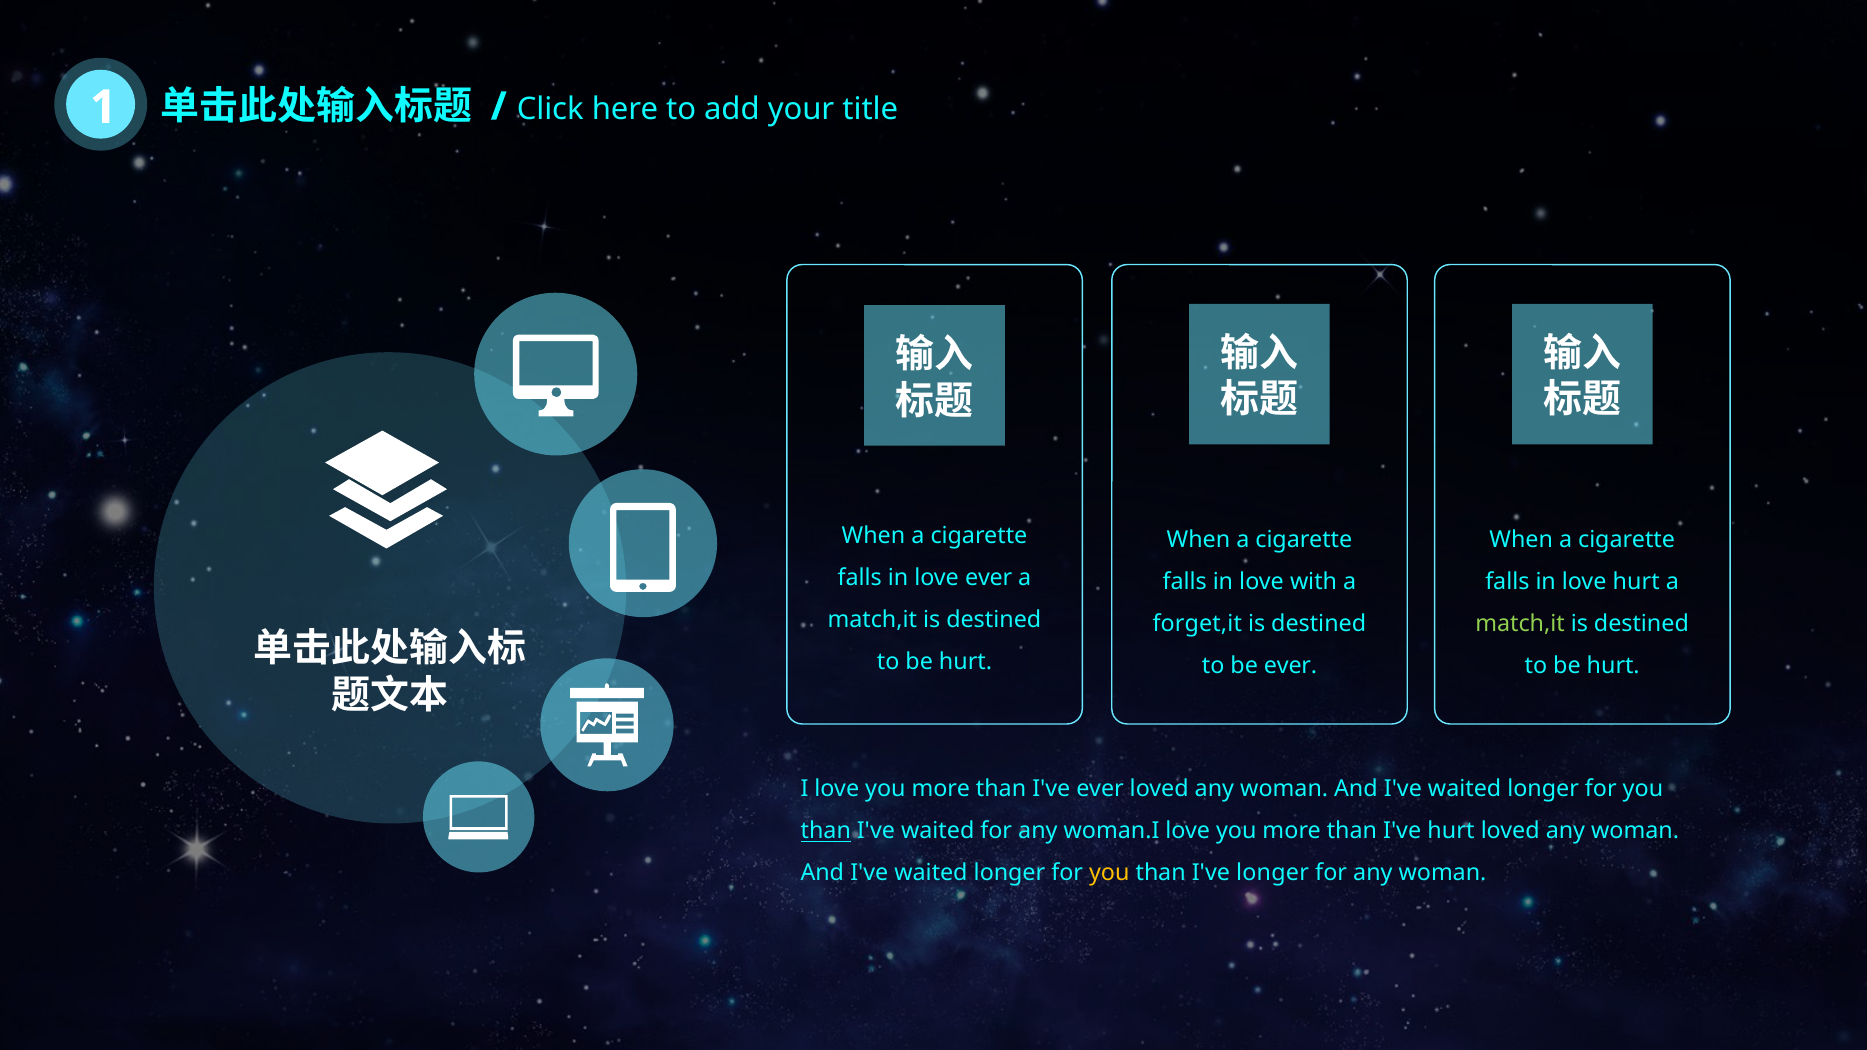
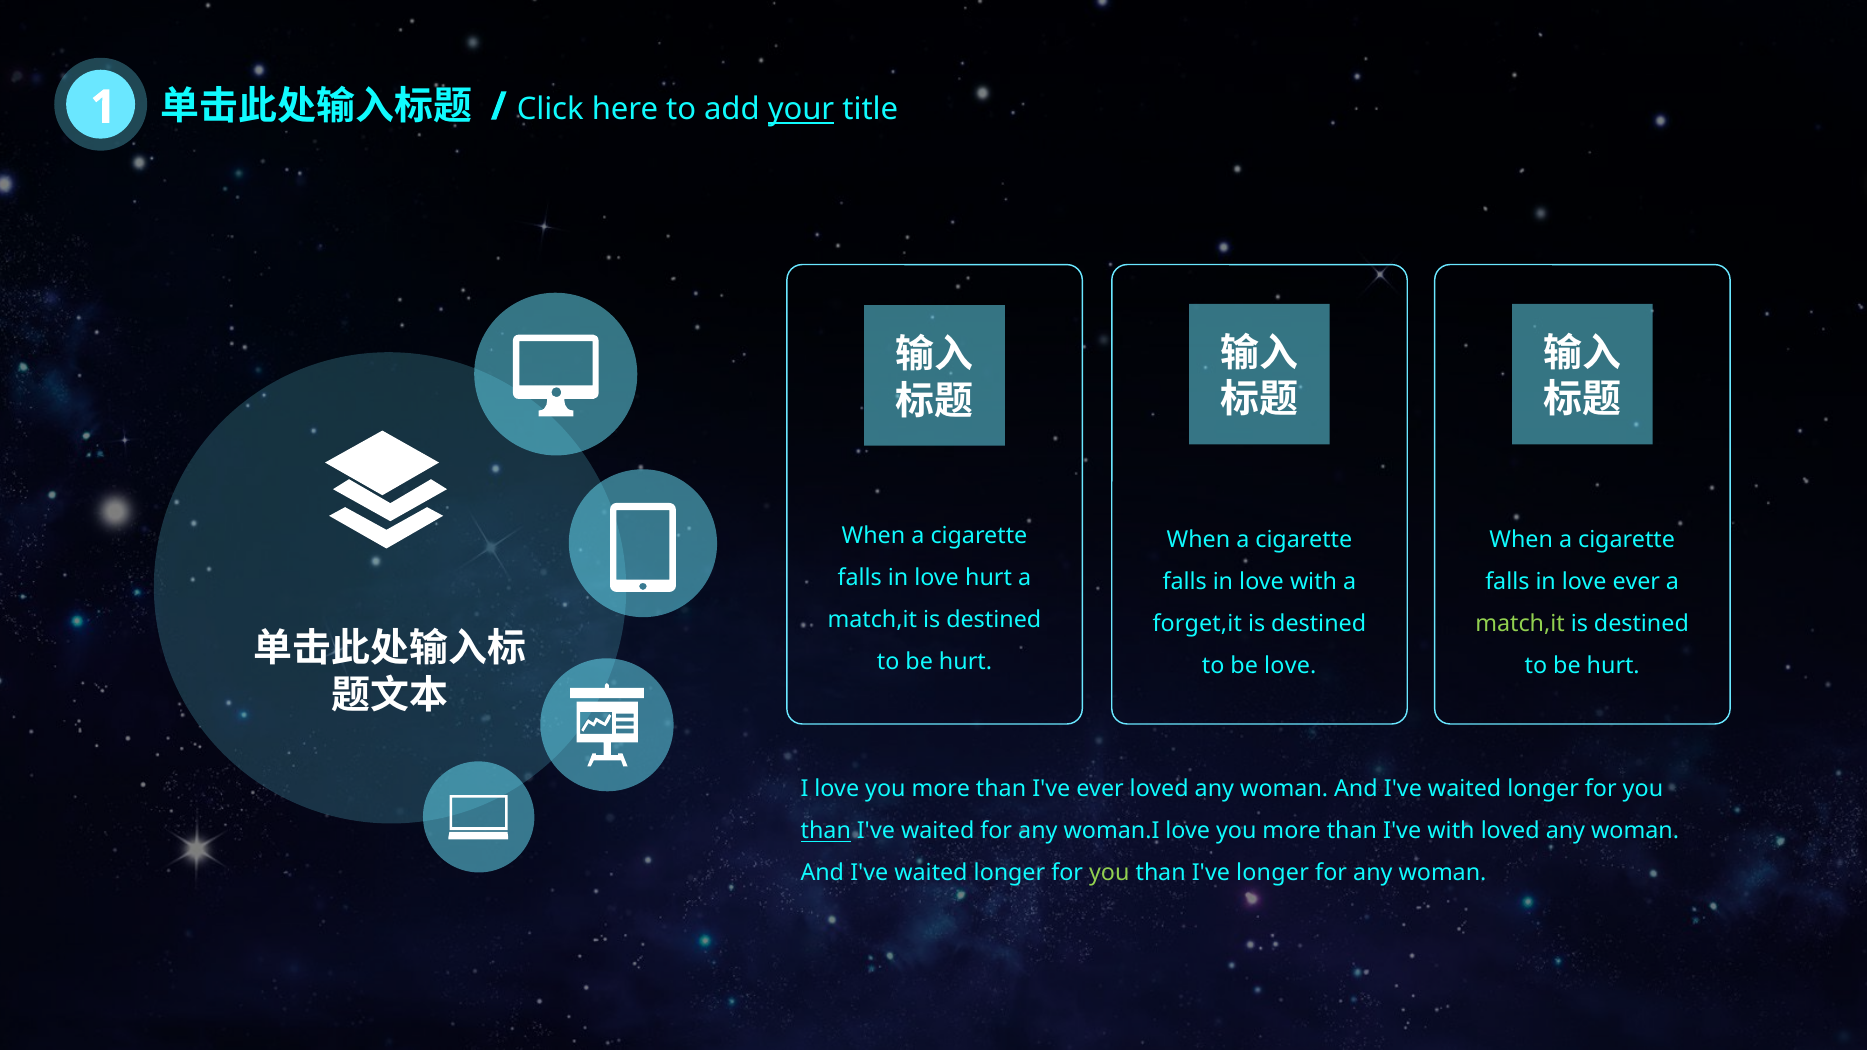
your underline: none -> present (801, 109)
love ever: ever -> hurt (989, 578)
love hurt: hurt -> ever (1636, 582)
be ever: ever -> love (1290, 666)
I've hurt: hurt -> with (1451, 831)
you colour: yellow -> light green (1109, 873)
